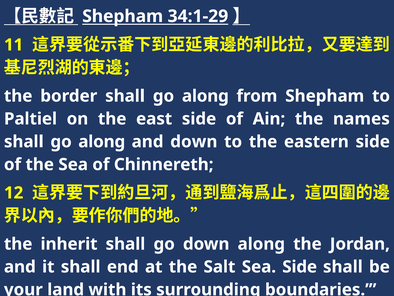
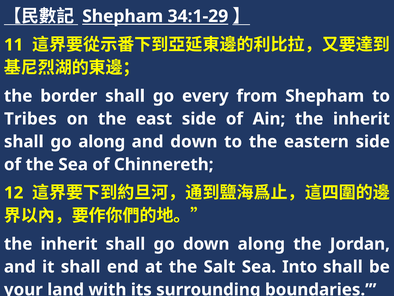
border shall go along: along -> every (205, 96)
Paltiel: Paltiel -> Tribes (30, 119)
Ain the names: names -> inherit (361, 119)
Sea Side: Side -> Into (300, 266)
